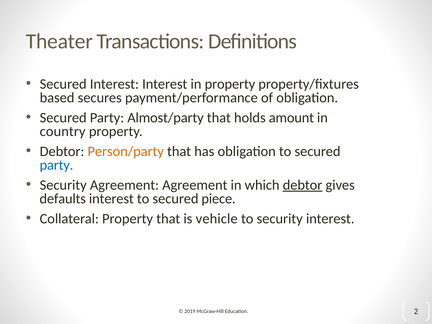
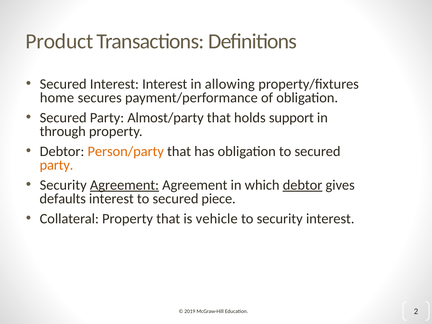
Theater: Theater -> Product (59, 41)
in property: property -> allowing (230, 84)
based: based -> home (57, 98)
amount: amount -> support (291, 118)
country: country -> through (63, 132)
party colour: blue -> orange (56, 165)
Agreement underline: none -> present (124, 185)
